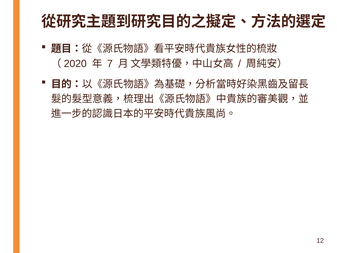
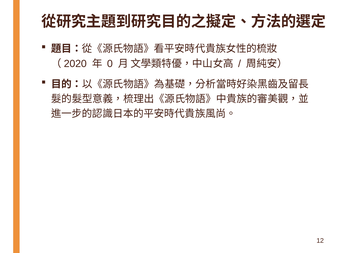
7: 7 -> 0 (110, 64)
